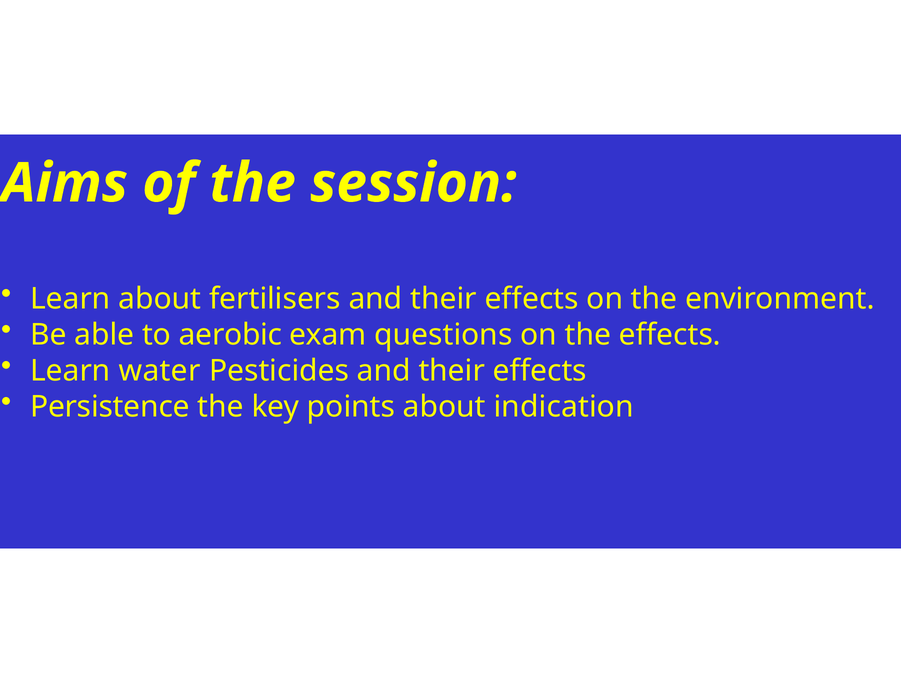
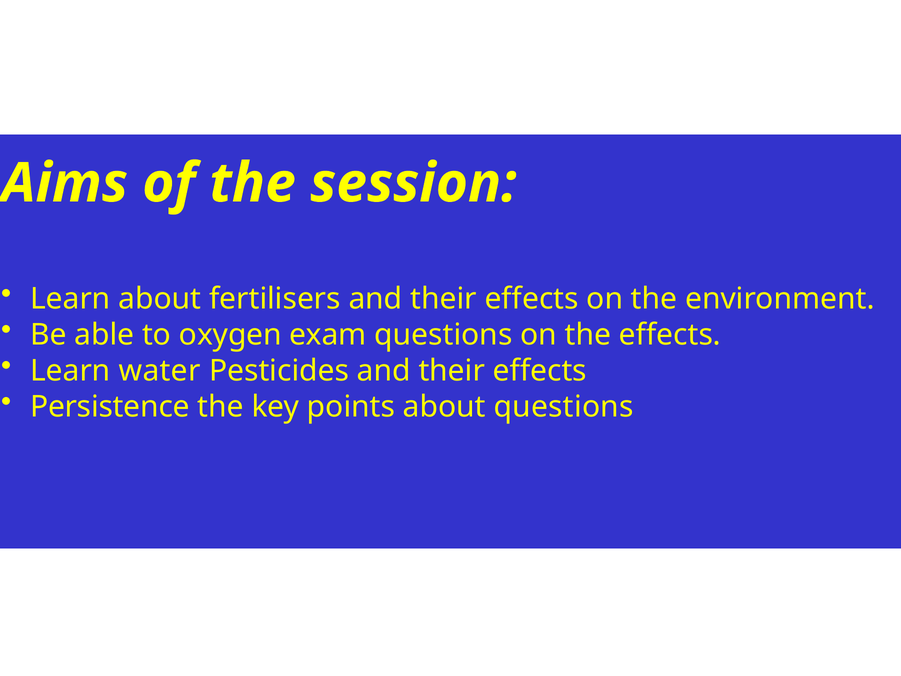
aerobic: aerobic -> oxygen (230, 335)
about indication: indication -> questions (564, 407)
